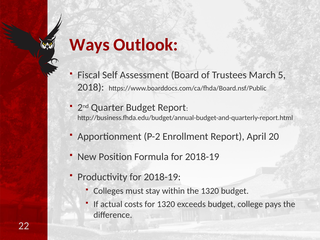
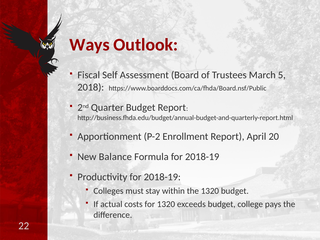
Position: Position -> Balance (115, 157)
